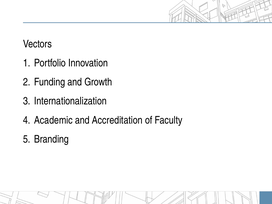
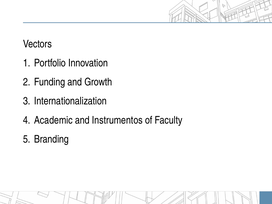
Accreditation: Accreditation -> Instrumentos (117, 120)
